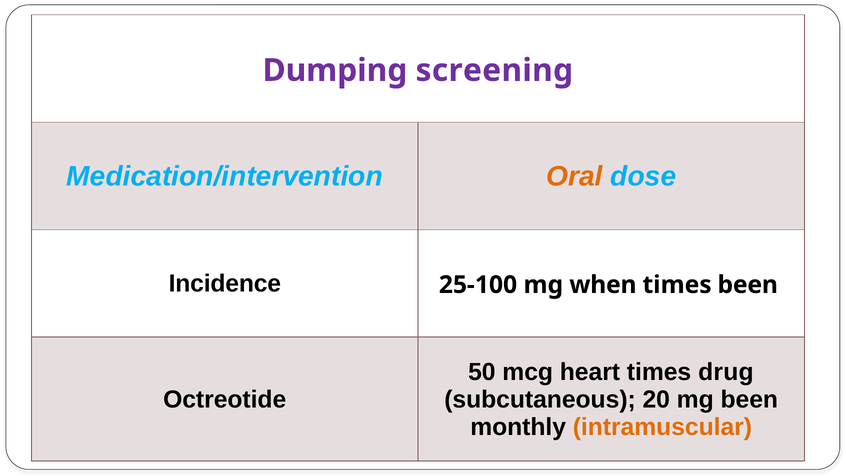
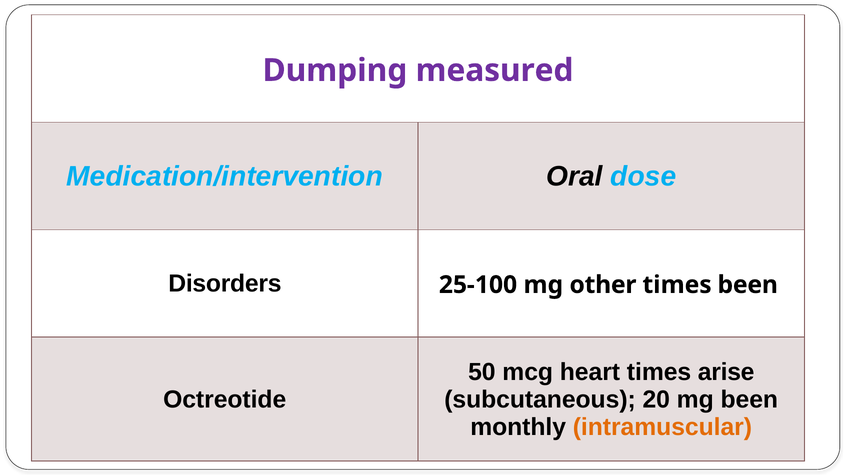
screening: screening -> measured (495, 70)
Oral colour: orange -> black (574, 176)
Incidence: Incidence -> Disorders (225, 284)
when: when -> other (603, 285)
drug: drug -> arise (726, 372)
